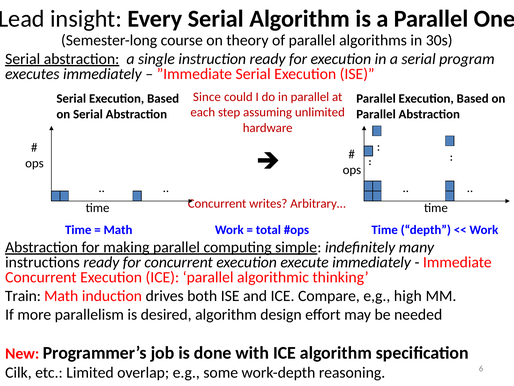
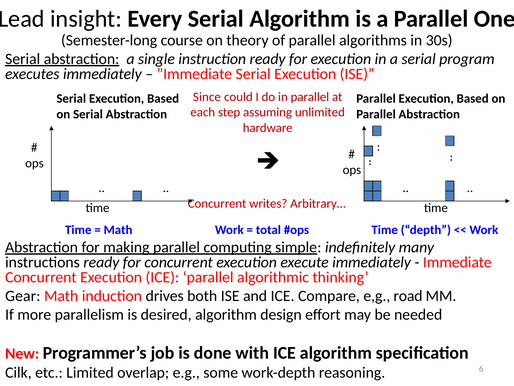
Train: Train -> Gear (23, 296)
high: high -> road (408, 296)
